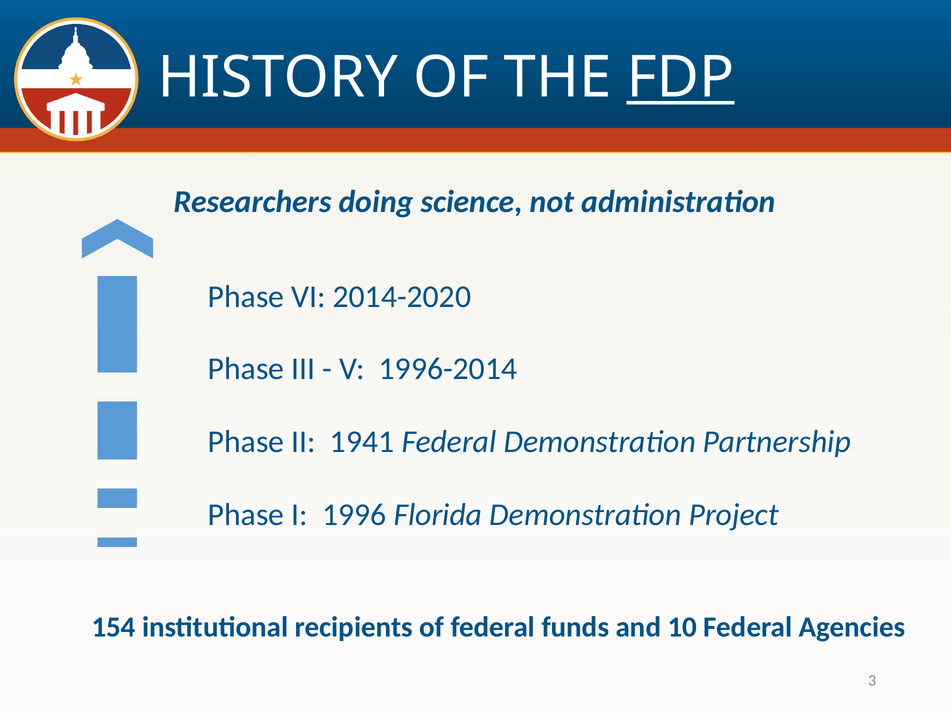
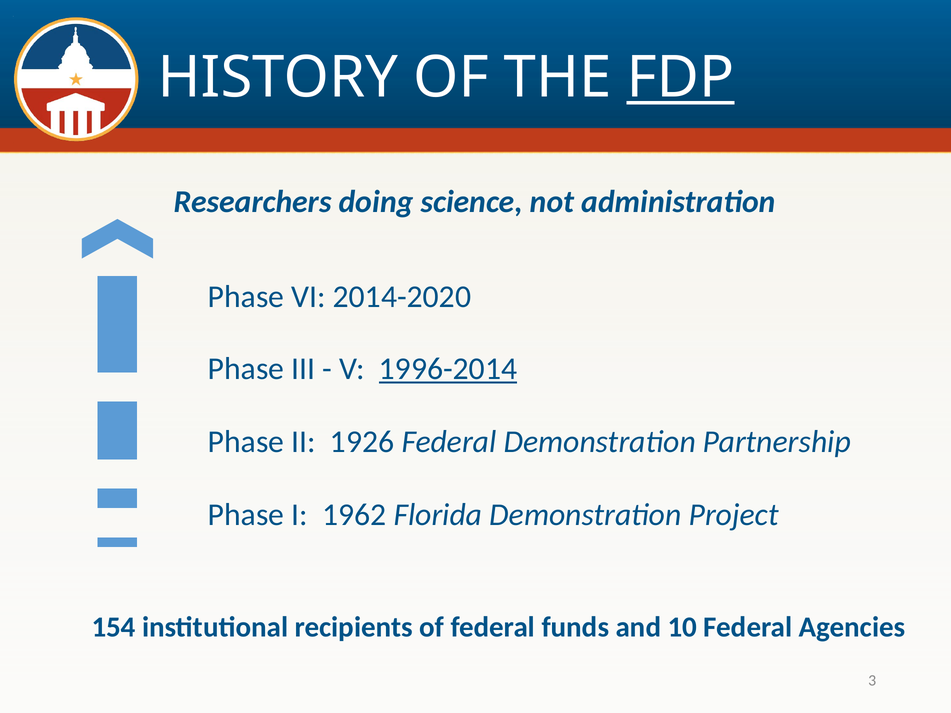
1996-2014 underline: none -> present (448, 369)
1941: 1941 -> 1926 (362, 442)
1996: 1996 -> 1962 (354, 515)
